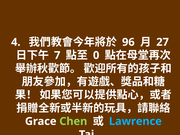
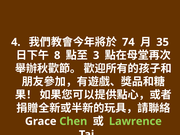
96: 96 -> 74 (128, 42)
27: 27 -> 35 (163, 42)
7: 7 -> 8 (57, 55)
0: 0 -> 3 (96, 55)
Lawrence colour: light blue -> light green (135, 121)
